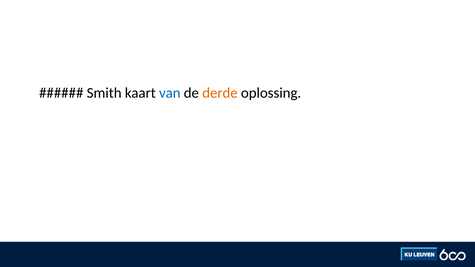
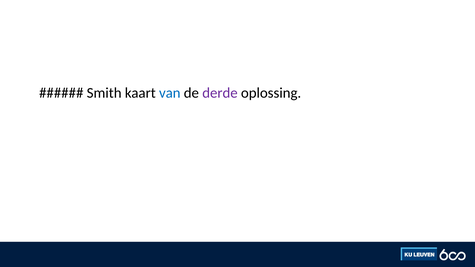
derde colour: orange -> purple (220, 93)
